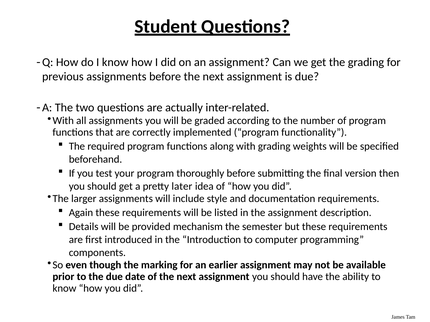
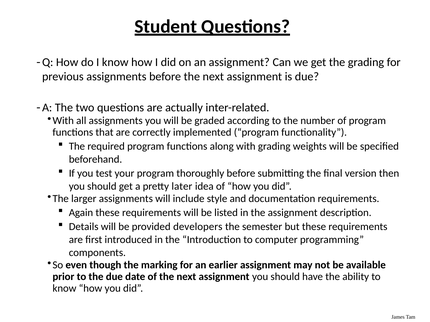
mechanism: mechanism -> developers (198, 227)
